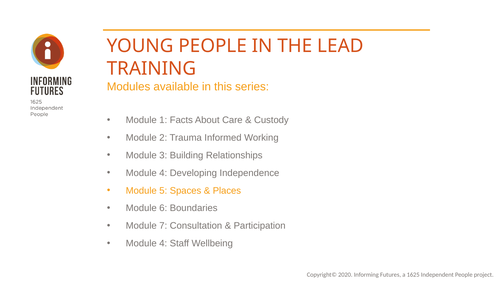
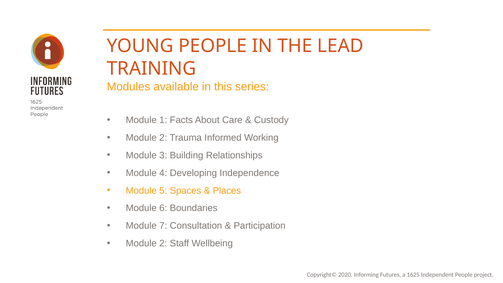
4: 4 -> 2 (163, 243)
